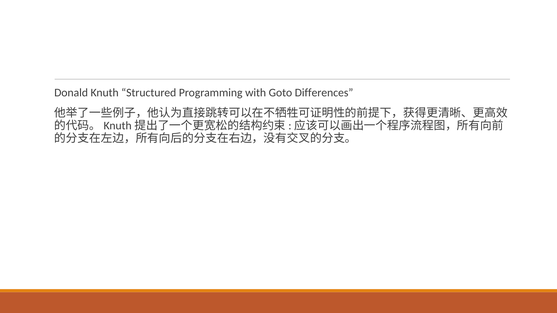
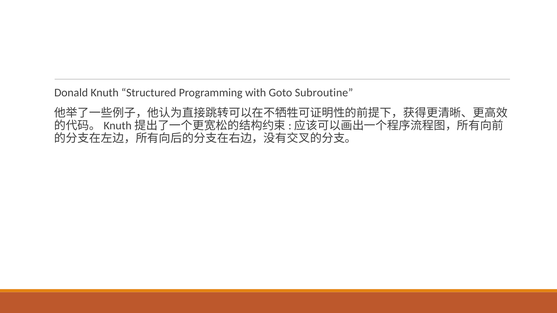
Differences: Differences -> Subroutine (324, 93)
